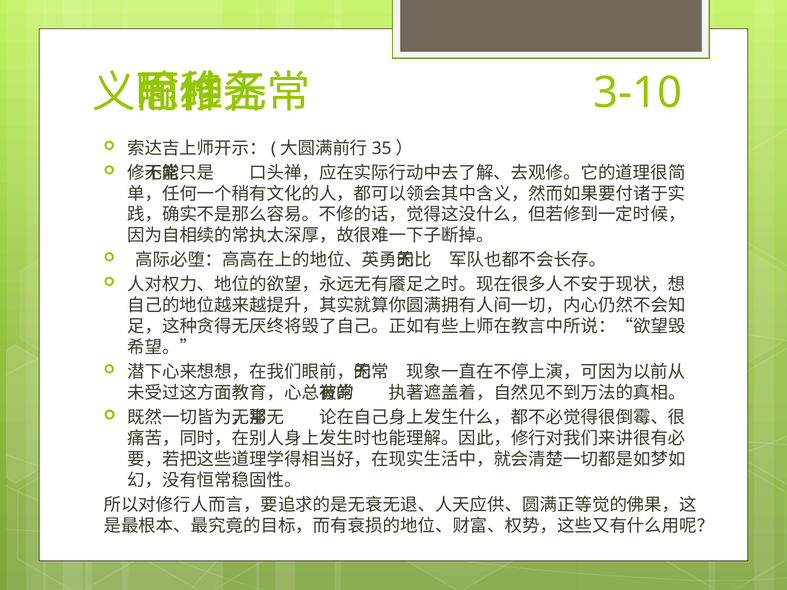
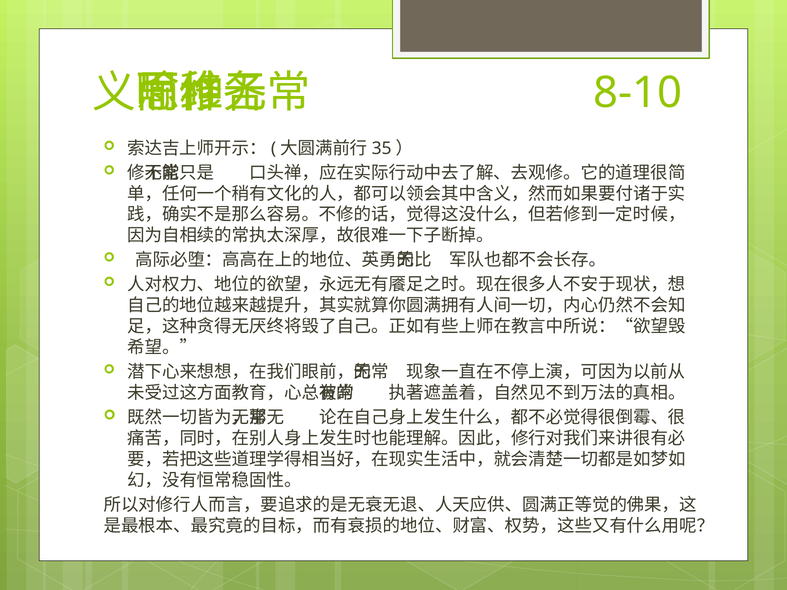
3-10: 3-10 -> 8-10 (638, 93)
